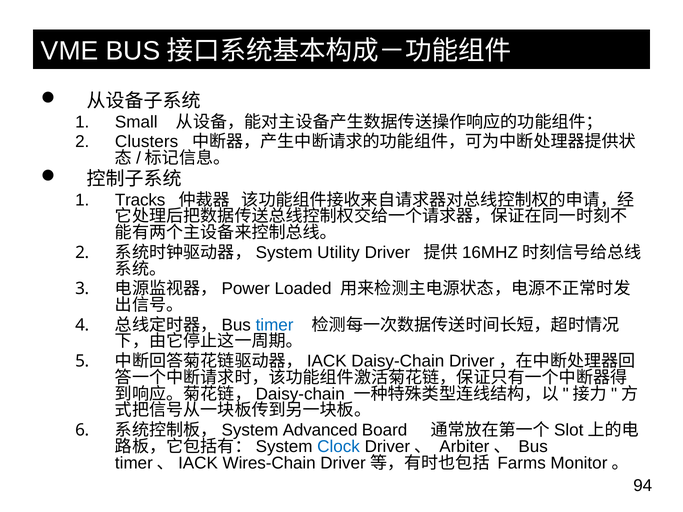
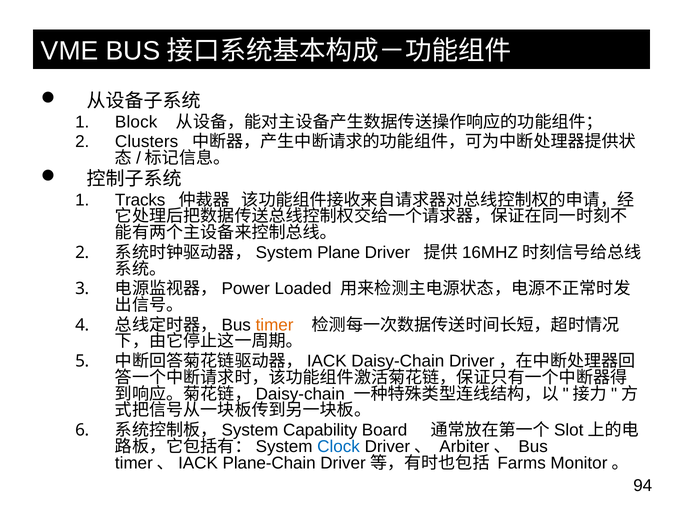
Small: Small -> Block (136, 122)
Utility: Utility -> Plane (339, 253)
timer colour: blue -> orange (275, 325)
Advanced: Advanced -> Capability (320, 430)
Wires-Chain: Wires-Chain -> Plane-Chain (269, 463)
